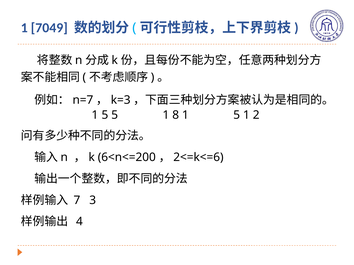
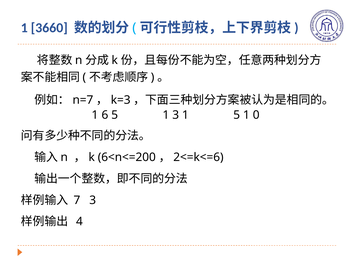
7049: 7049 -> 3660 (49, 28)
5: 5 -> 6 (105, 115)
1 8: 8 -> 3 (176, 115)
2: 2 -> 0 (256, 115)
